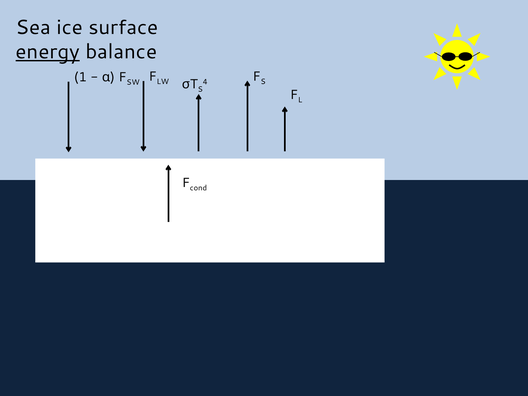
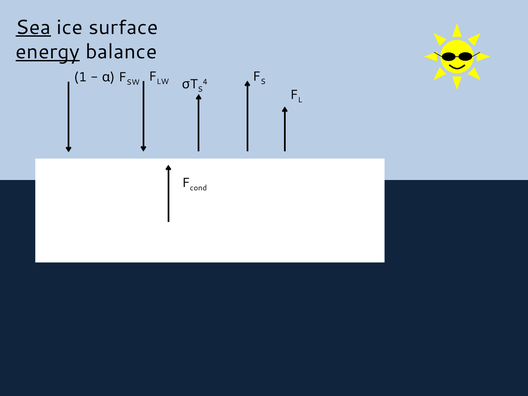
Sea underline: none -> present (33, 27)
